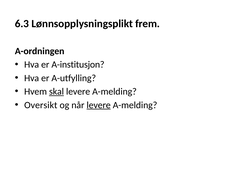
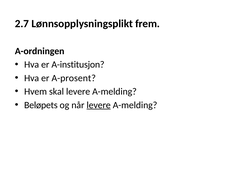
6.3: 6.3 -> 2.7 (22, 24)
A-utfylling: A-utfylling -> A-prosent (74, 78)
skal underline: present -> none (57, 92)
Oversikt: Oversikt -> Beløpets (41, 105)
